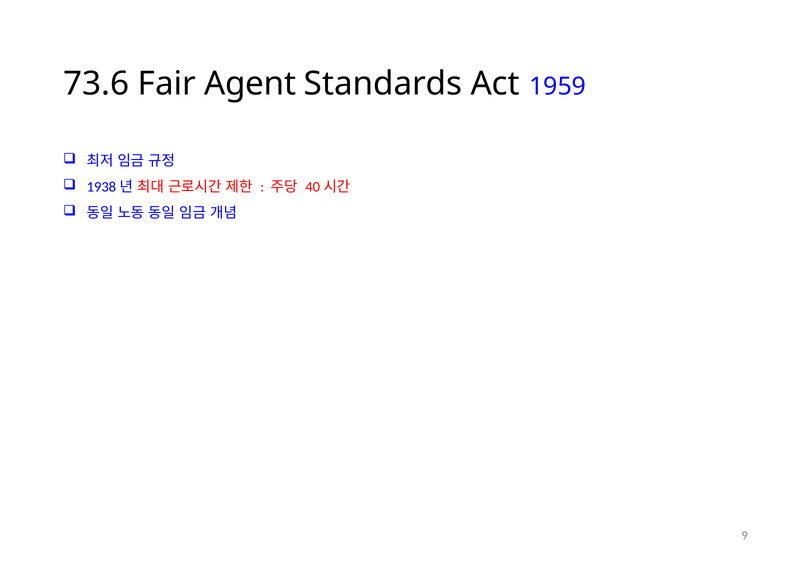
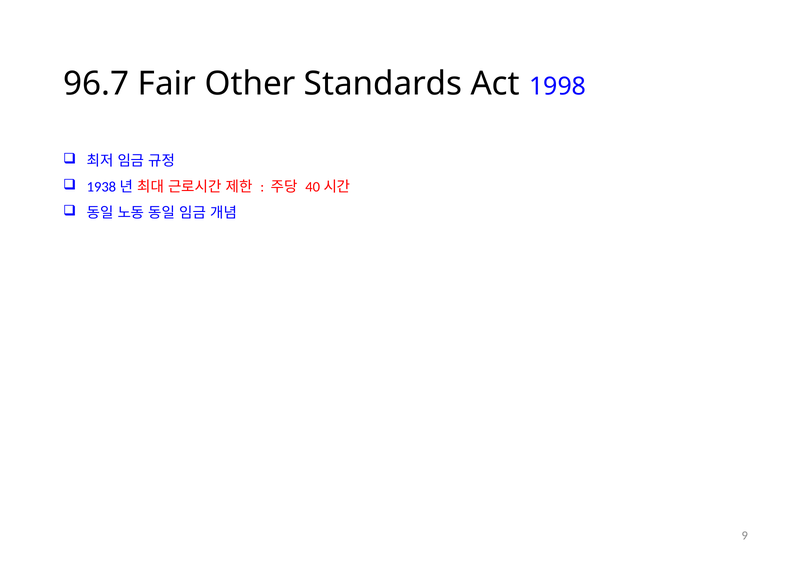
73.6: 73.6 -> 96.7 (96, 84)
Agent: Agent -> Other (250, 84)
1959: 1959 -> 1998 (558, 87)
